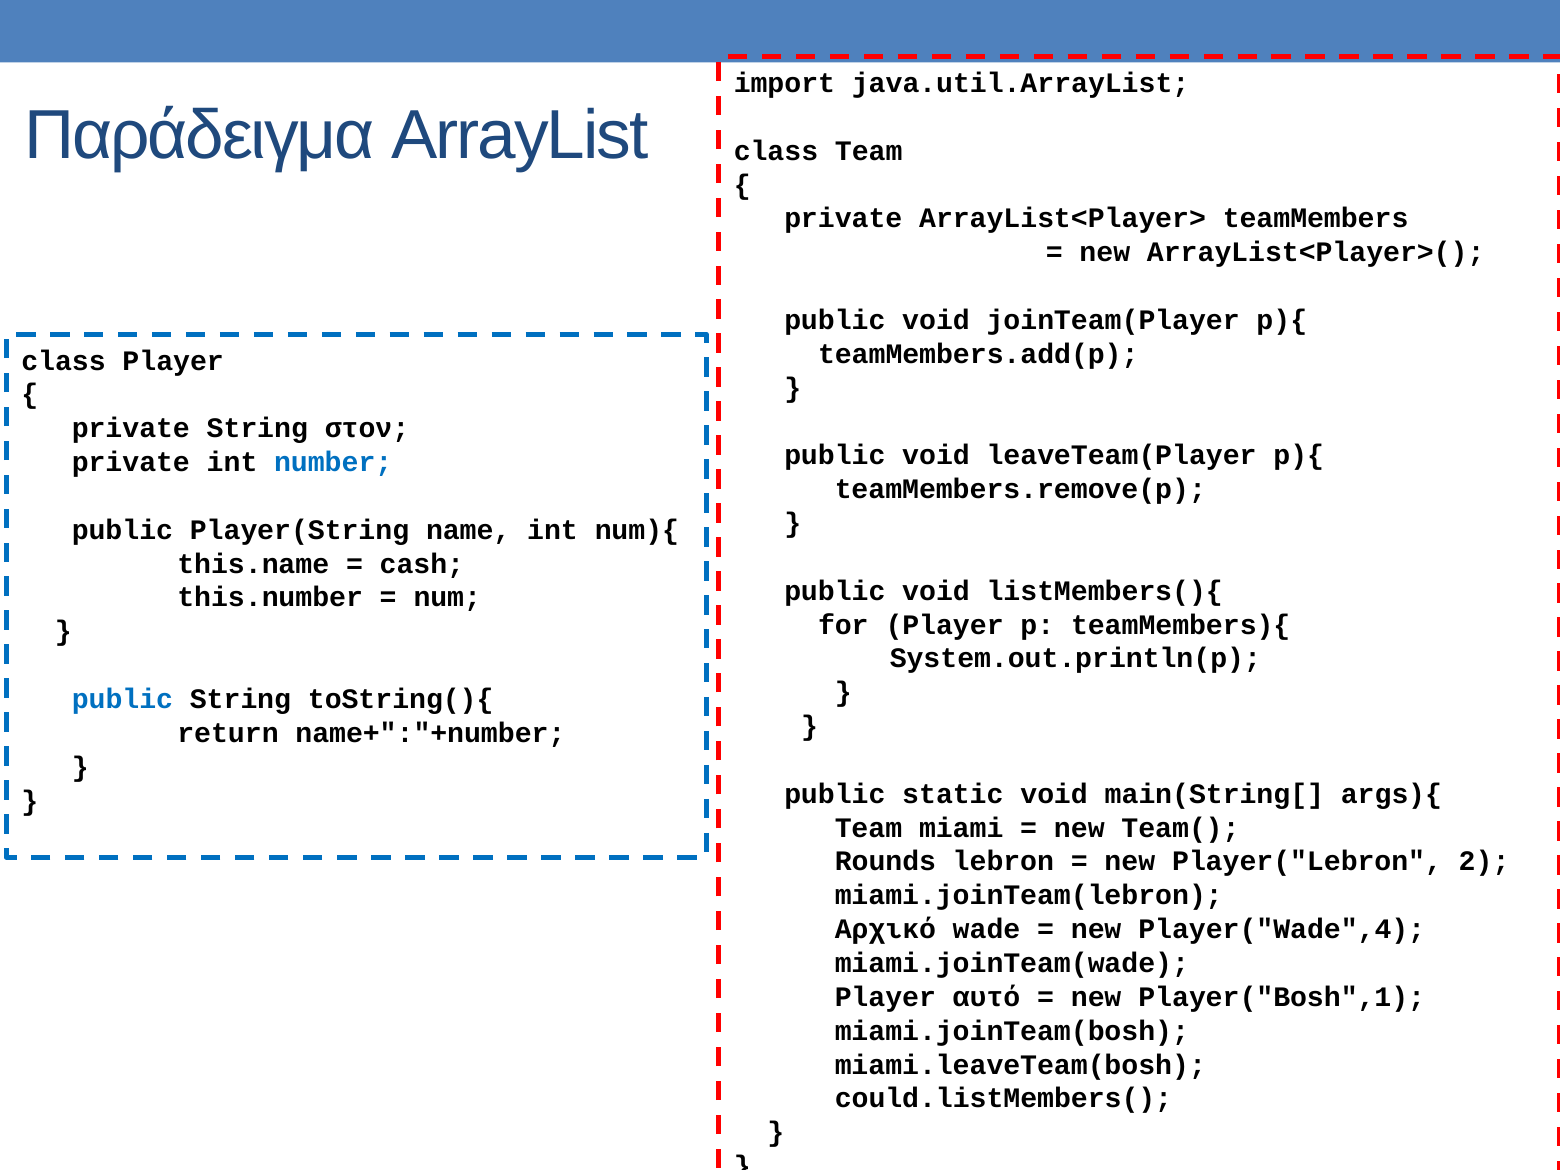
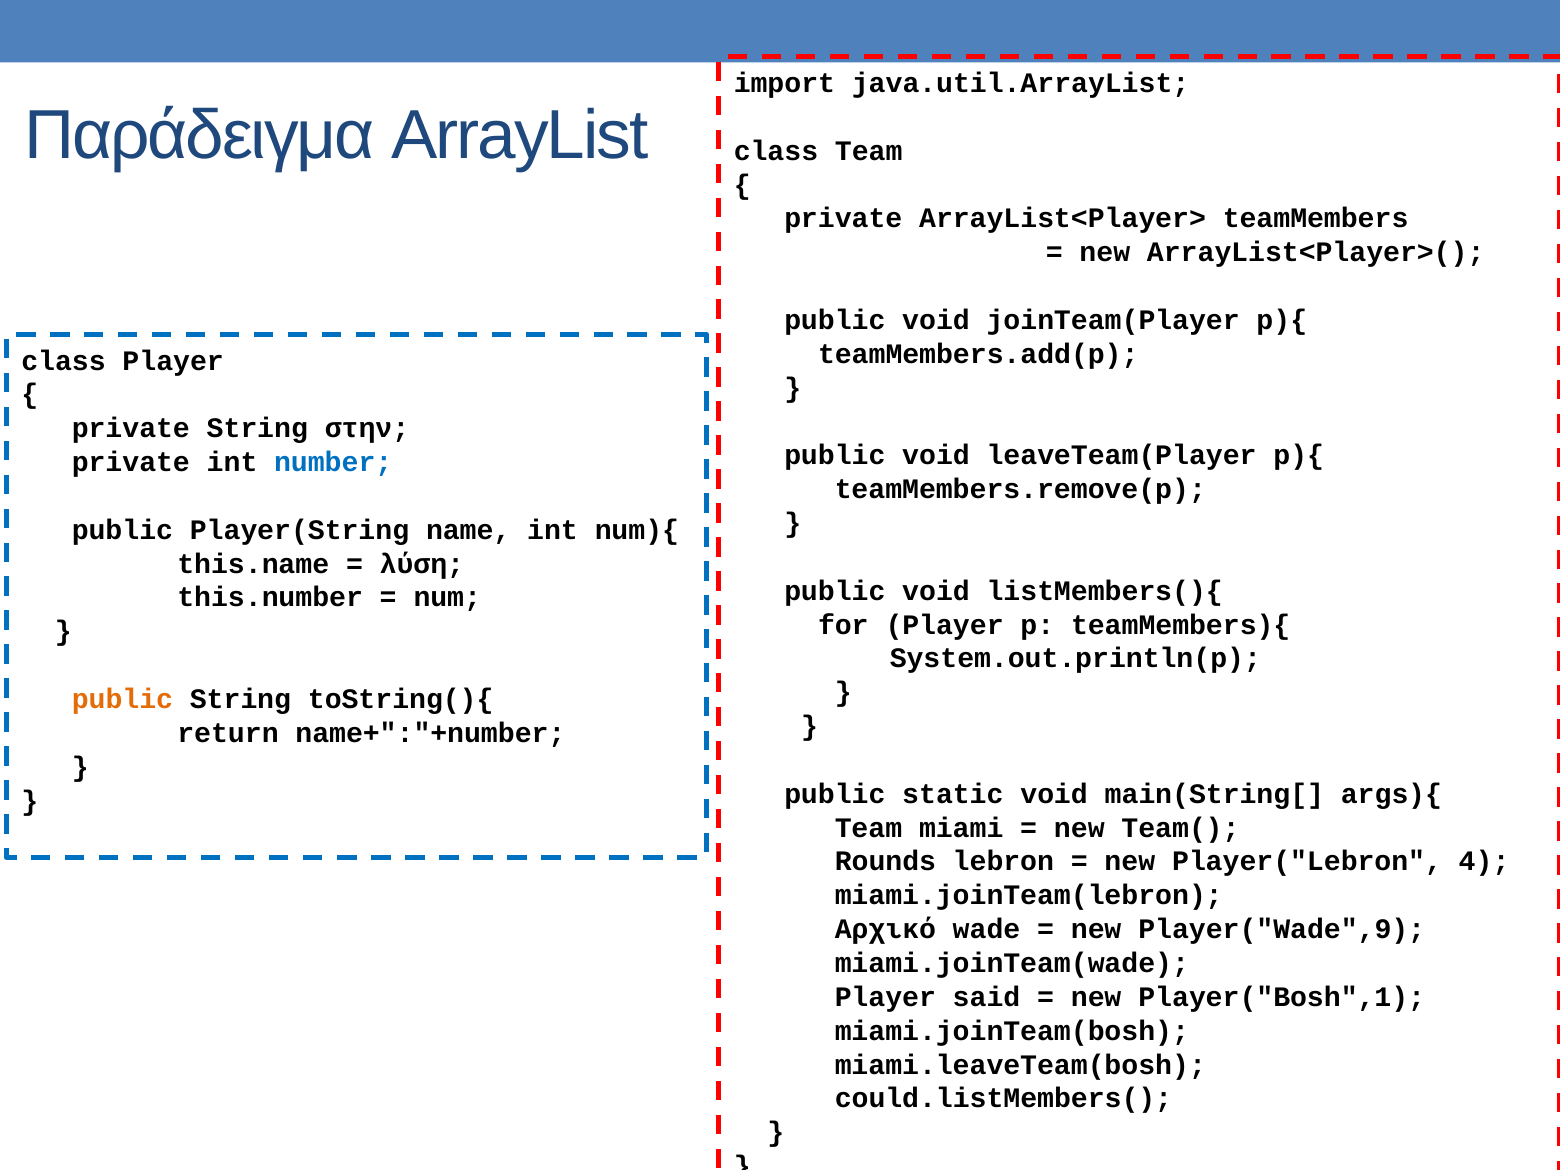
στον: στον -> στην (367, 428)
cash: cash -> λύση (422, 564)
public colour: blue -> orange (123, 699)
2: 2 -> 4 (1484, 862)
Player("Wade",4: Player("Wade",4 -> Player("Wade",9 (1282, 929)
αυτό: αυτό -> said (987, 997)
